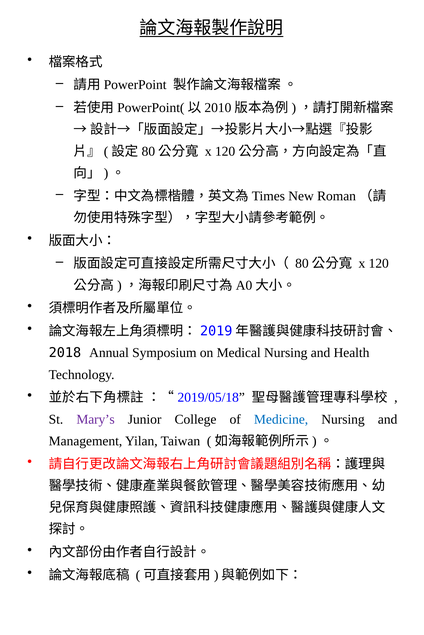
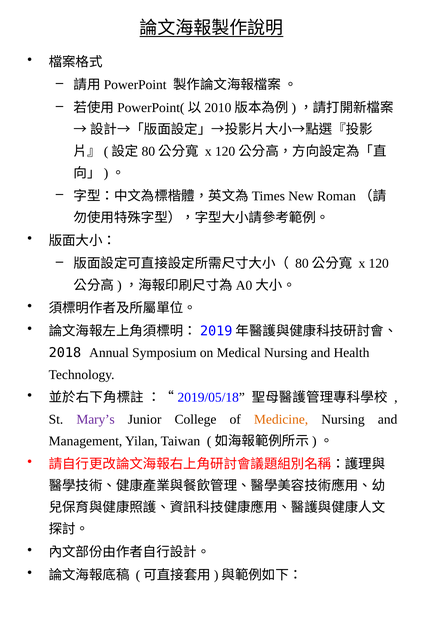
Medicine colour: blue -> orange (281, 420)
